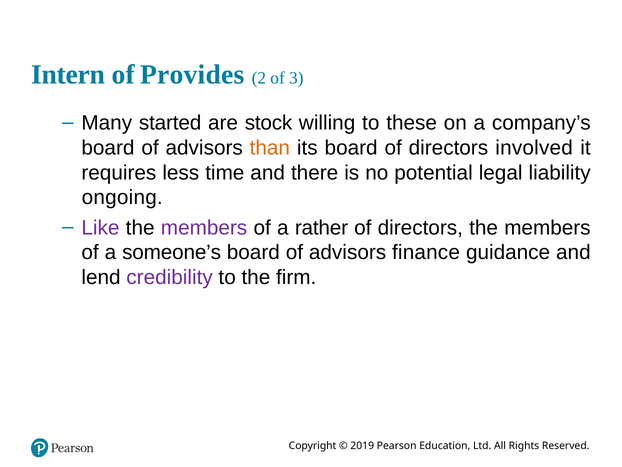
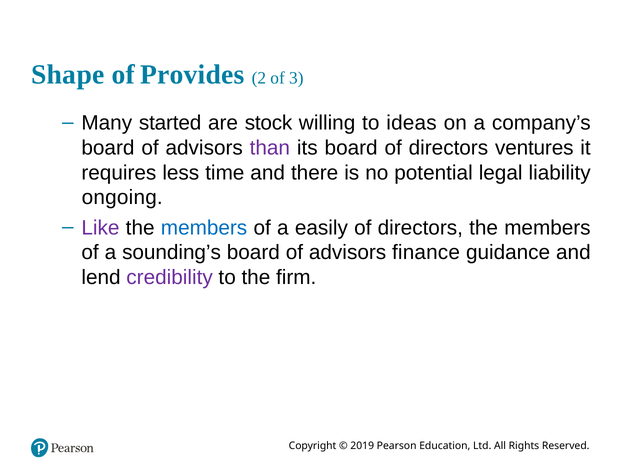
Intern: Intern -> Shape (68, 75)
these: these -> ideas (412, 123)
than colour: orange -> purple (270, 148)
involved: involved -> ventures (534, 148)
members colour: purple -> blue (204, 227)
rather: rather -> easily (321, 227)
someone’s: someone’s -> sounding’s (172, 252)
